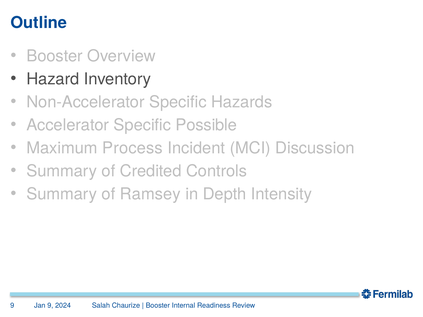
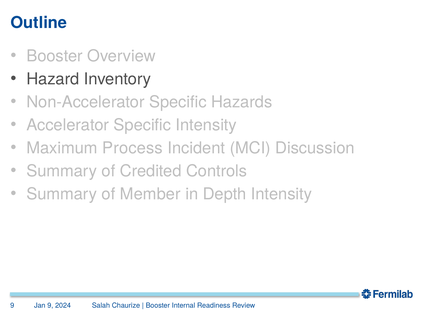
Specific Possible: Possible -> Intensity (206, 125)
Ramsey: Ramsey -> Member (150, 194)
